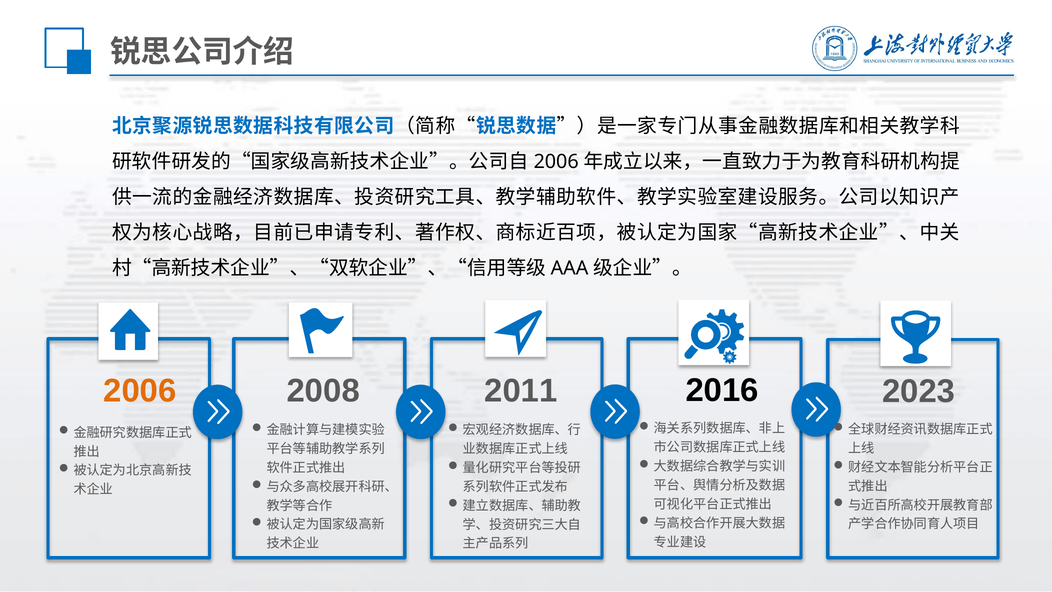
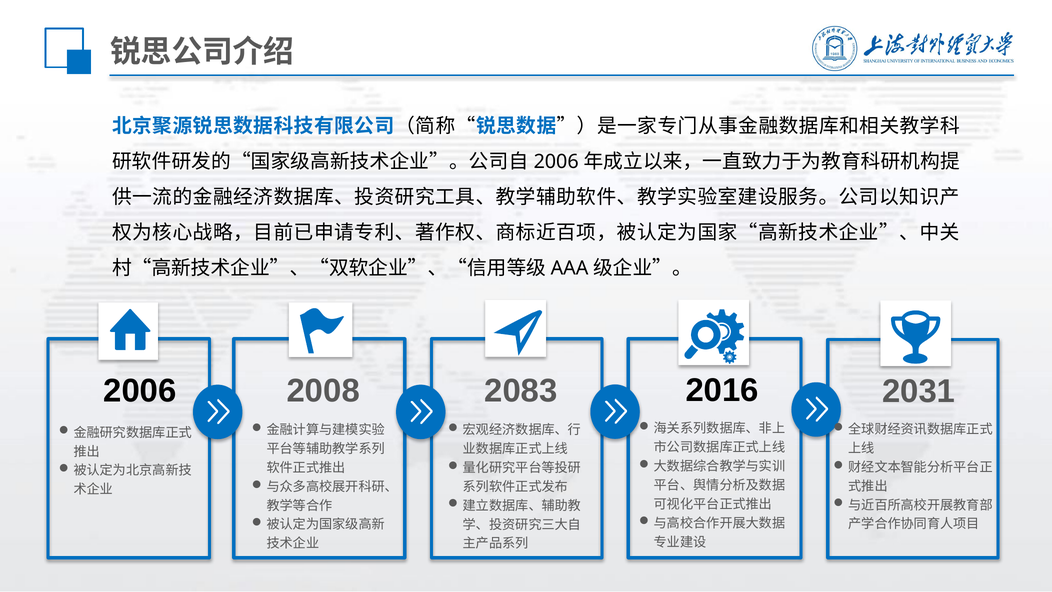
2006 colour: orange -> black (140, 391)
2011: 2011 -> 2083 (521, 391)
2023: 2023 -> 2031 (919, 391)
